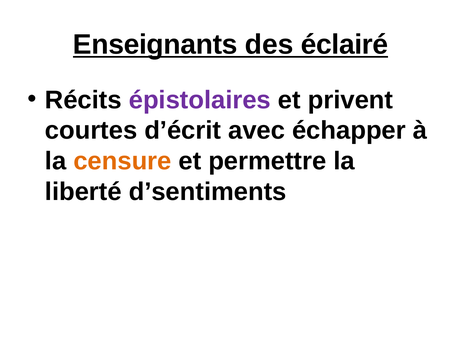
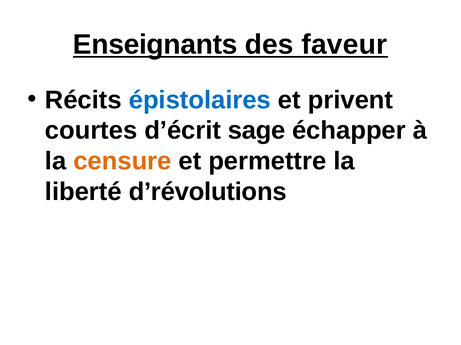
éclairé: éclairé -> faveur (344, 45)
épistolaires colour: purple -> blue (200, 100)
avec: avec -> sage (257, 131)
d’sentiments: d’sentiments -> d’révolutions (208, 192)
